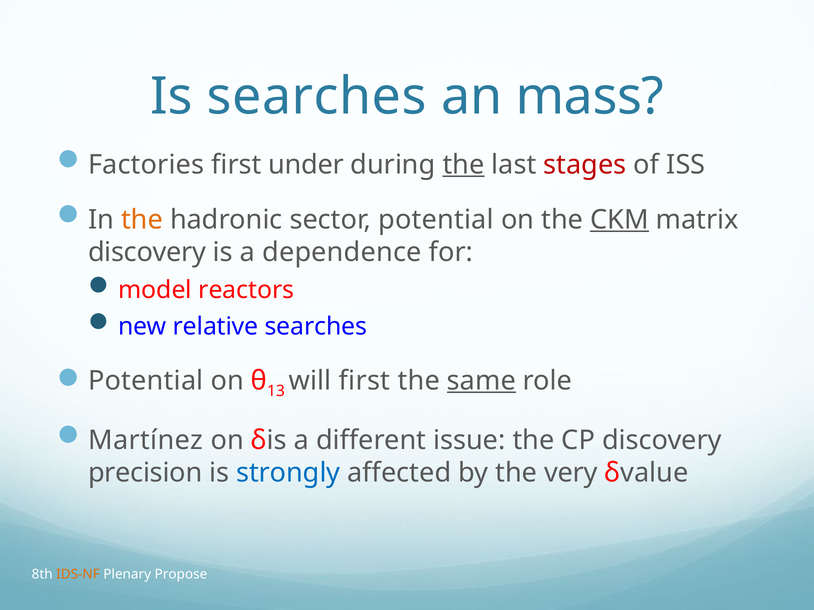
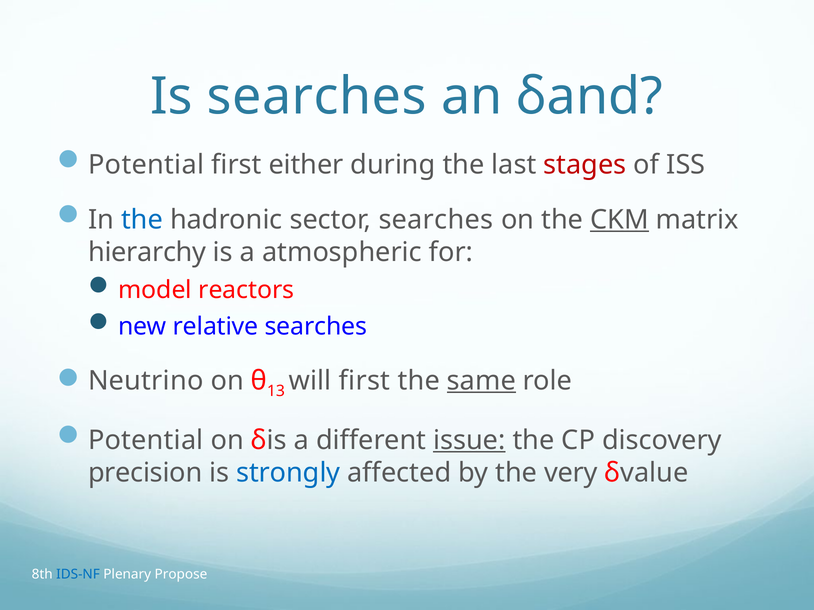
mass: mass -> δand (590, 97)
Factories: Factories -> Potential (146, 165)
under: under -> either (306, 165)
the underline: present -> none (463, 165)
the colour: orange -> blue (142, 220)
sector potential: potential -> searches (436, 220)
discovery: discovery -> hierarchy (147, 252)
dependence: dependence -> atmospheric (342, 252)
Potential: Potential -> Neutrino (146, 381)
Martínez: Martínez -> Potential (146, 441)
issue underline: none -> present (469, 441)
IDS-NF colour: orange -> blue (78, 575)
